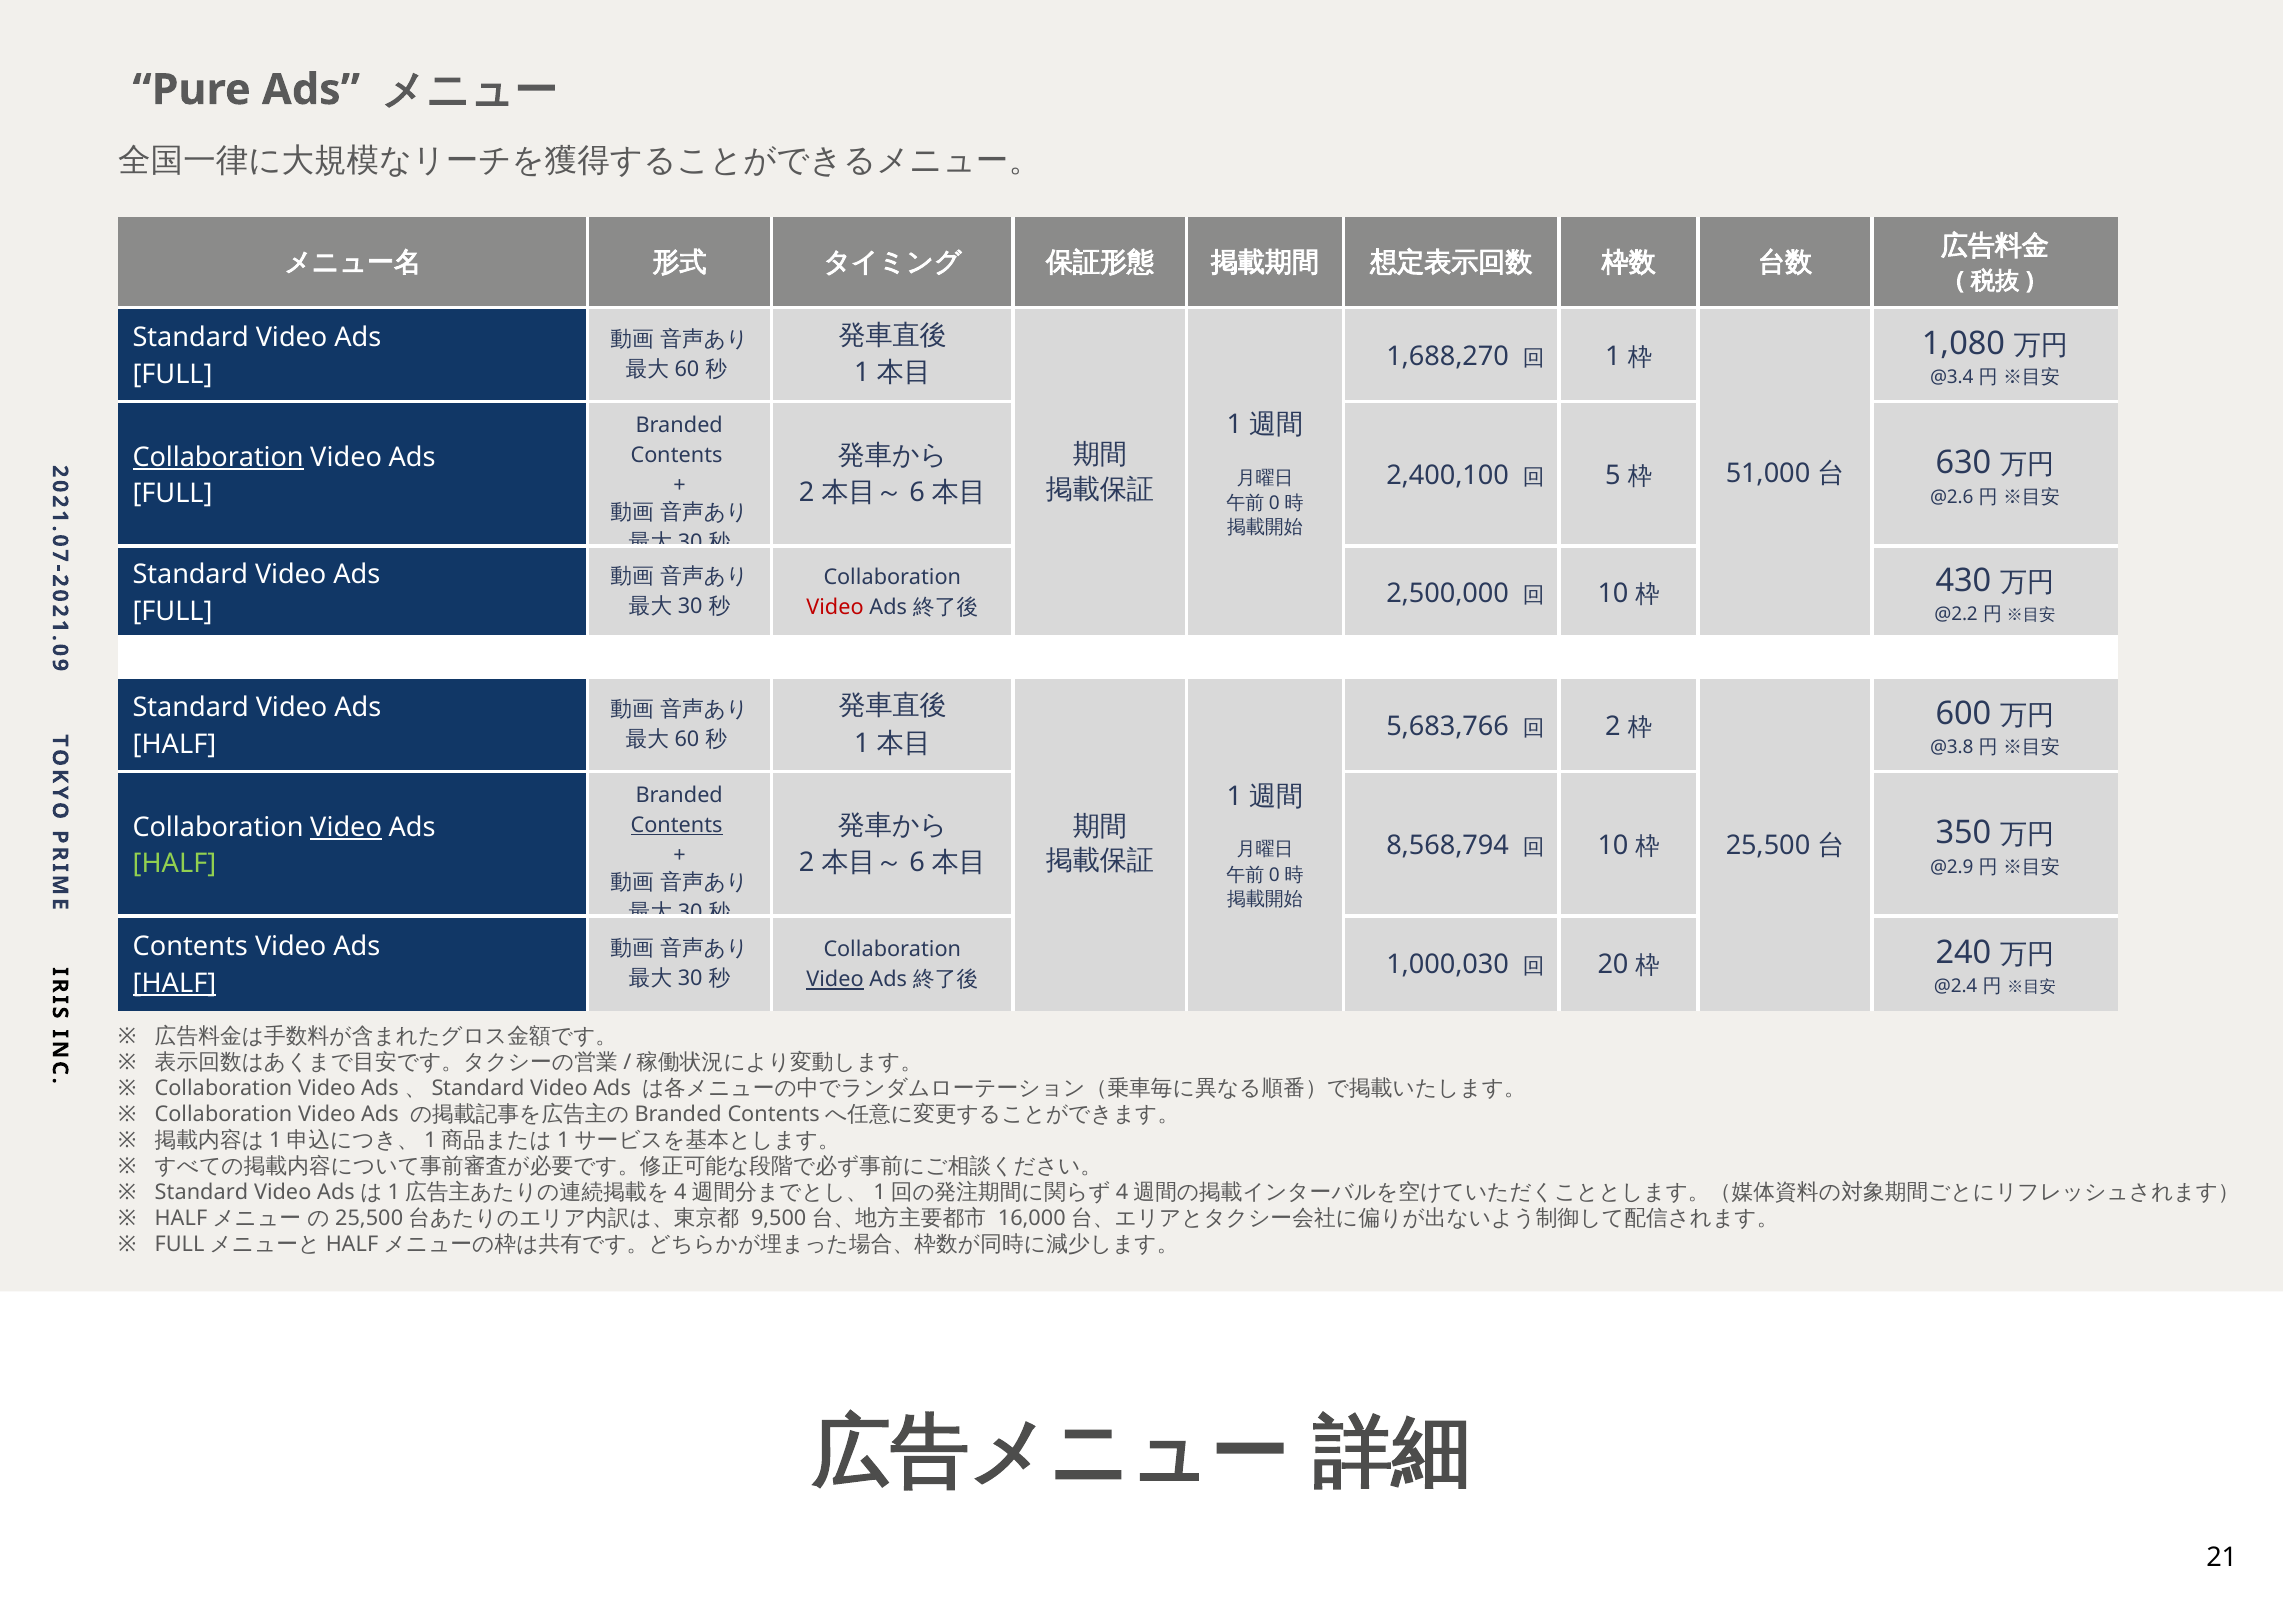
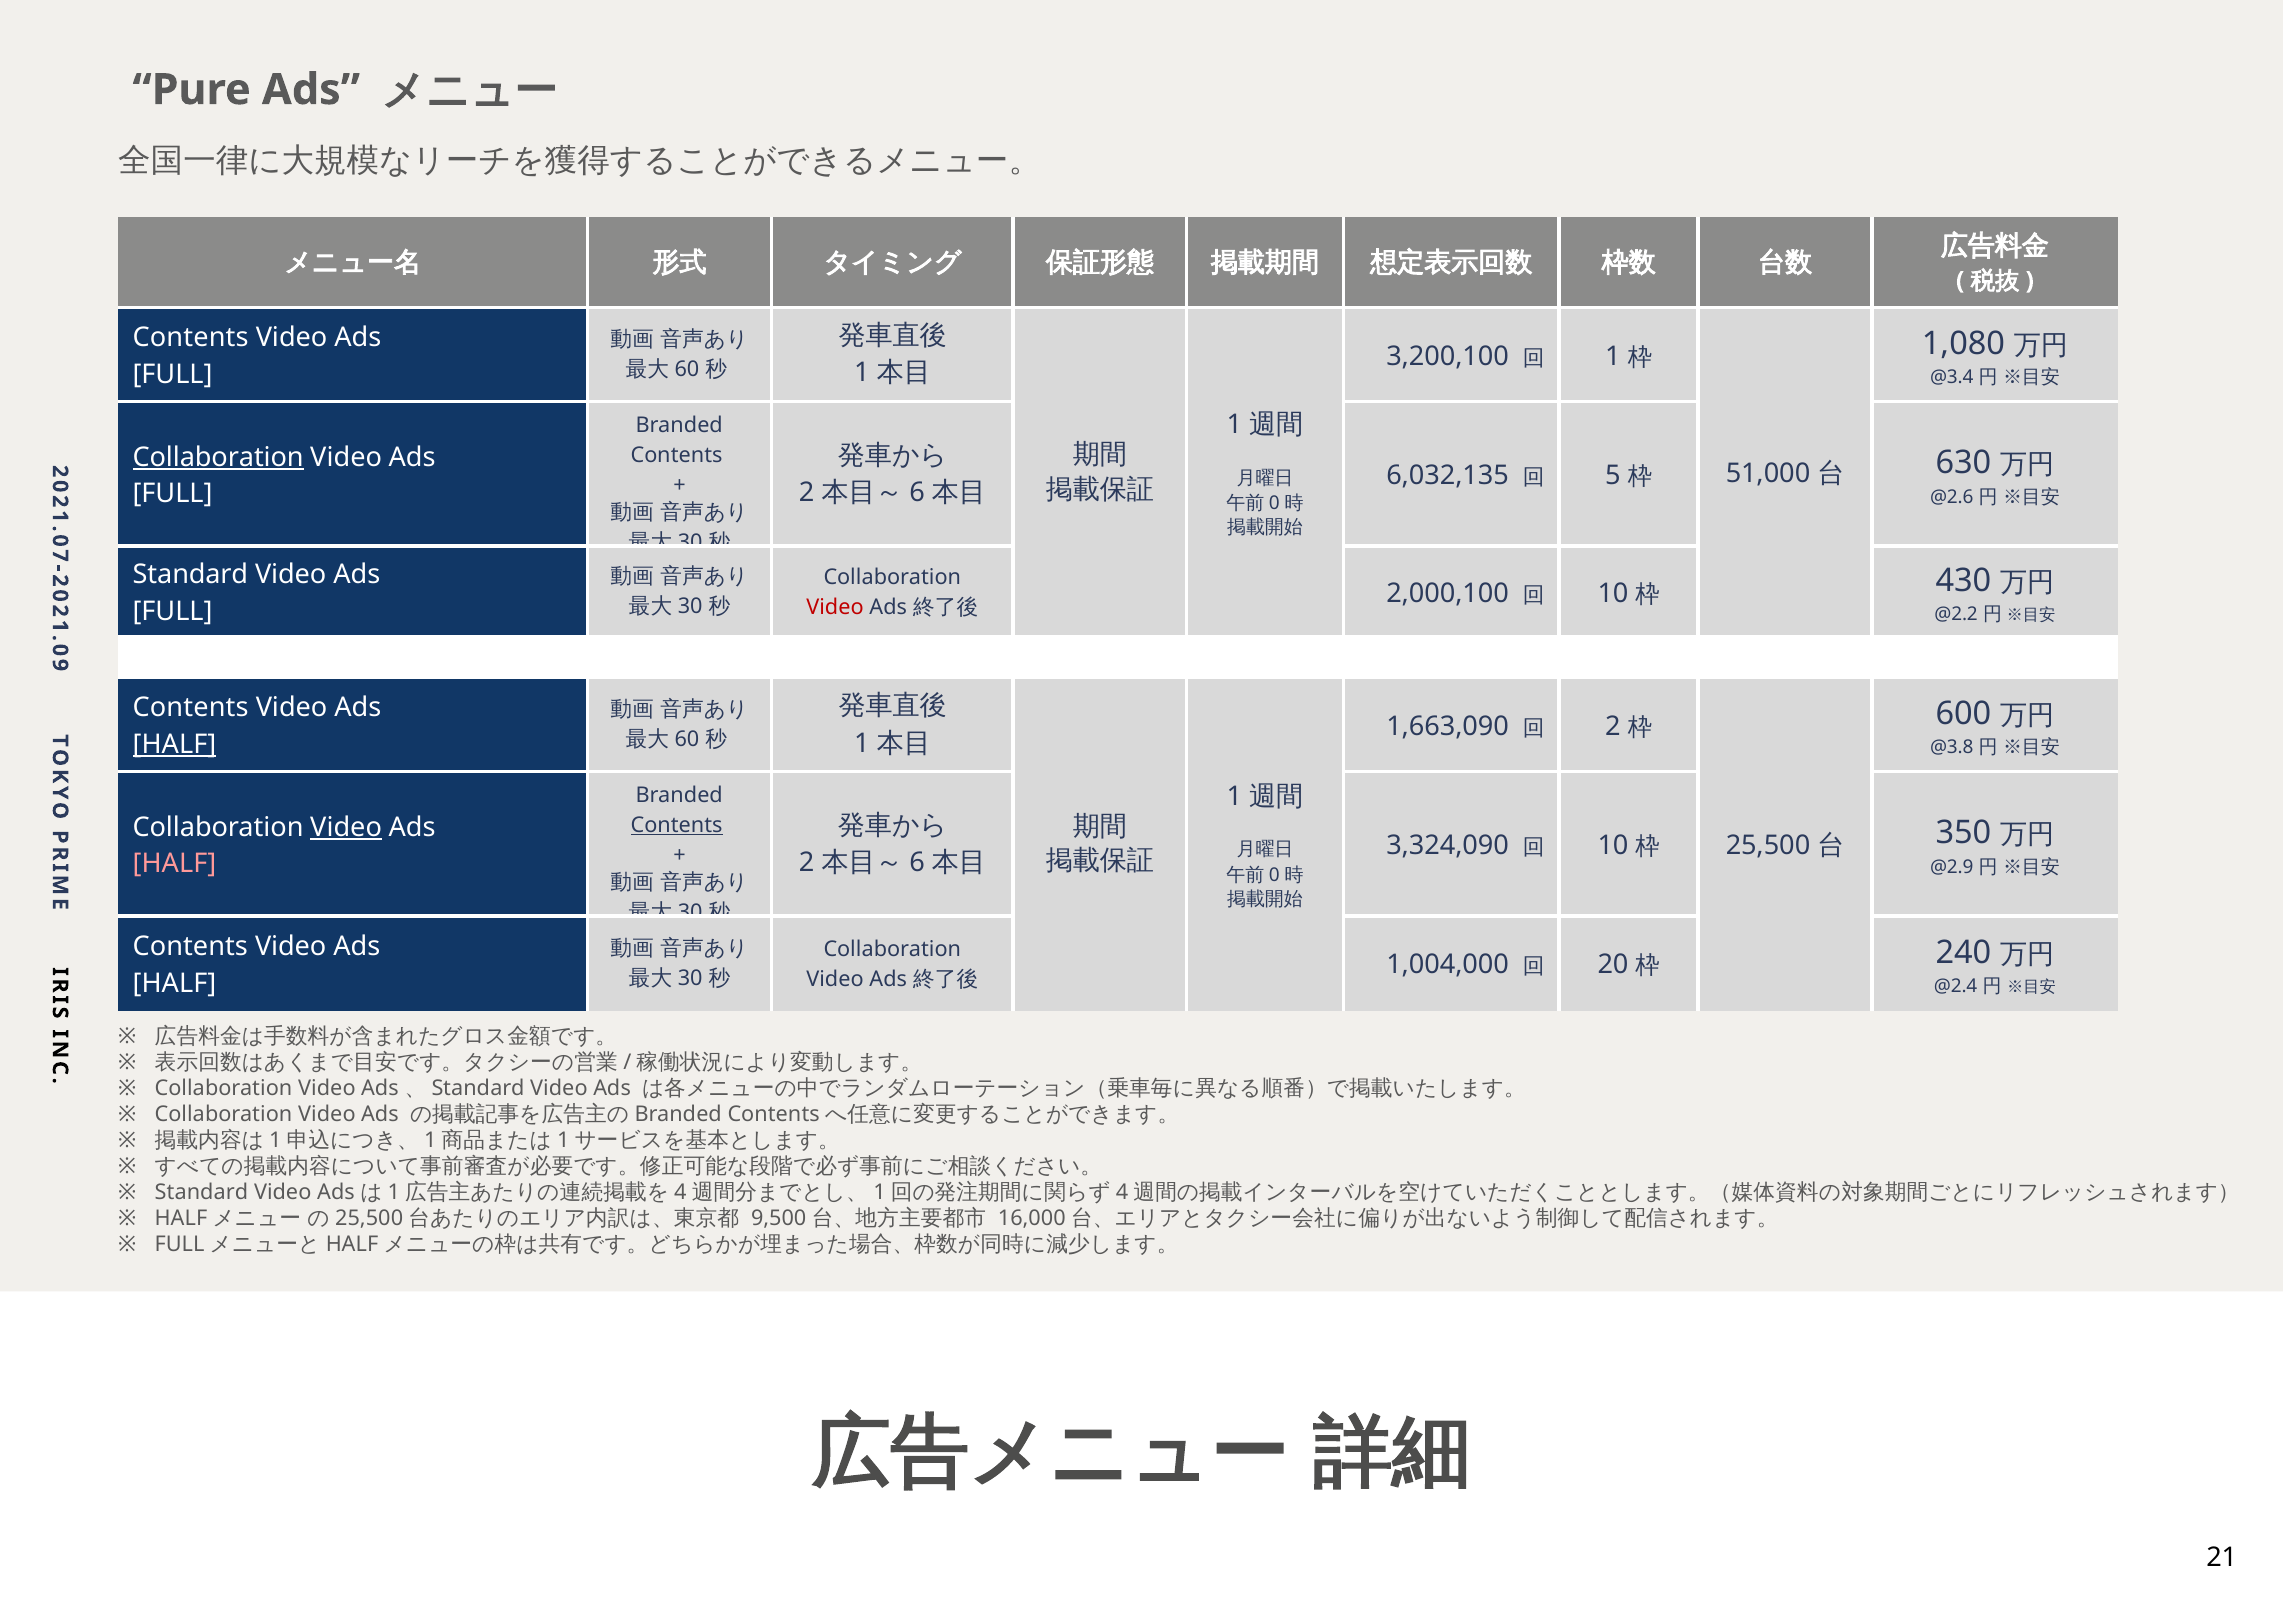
Standard: Standard -> Contents (191, 338)
1,688,270: 1,688,270 -> 3,200,100 (1448, 356)
2,400,100: 2,400,100 -> 6,032,135 (1448, 476)
2,500,000: 2,500,000 -> 2,000,100 (1448, 593)
Standard: Standard -> Contents (191, 708)
5,683,766: 5,683,766 -> 1,663,090 (1448, 726)
HALF underline: none -> present (174, 745)
8,568,794: 8,568,794 -> 3,324,090 (1448, 846)
HALF colour: light green -> pink (174, 864)
Video underline: present -> none (835, 980)
1,000,030: 1,000,030 -> 1,004,000 (1448, 965)
HALF underline: present -> none (174, 984)
